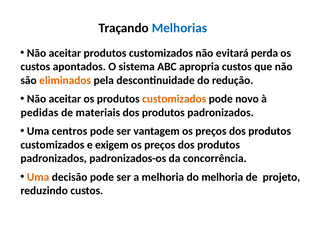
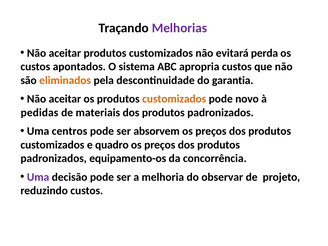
Melhorias colour: blue -> purple (179, 28)
redução: redução -> garantia (233, 80)
vantagem: vantagem -> absorvem (157, 131)
exigem: exigem -> quadro (112, 145)
padronizados-os: padronizados-os -> equipamento-os (128, 158)
Uma colour: orange -> purple (38, 177)
do melhoria: melhoria -> observar (222, 177)
